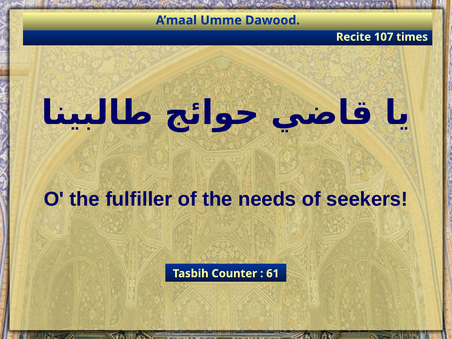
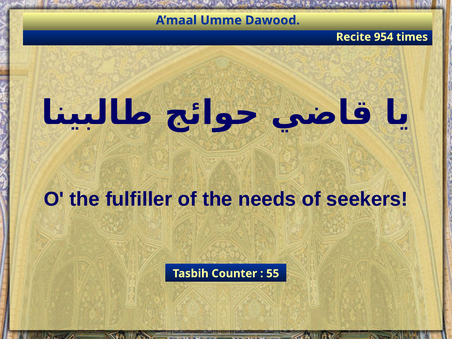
107: 107 -> 954 (384, 37)
61: 61 -> 55 (273, 274)
